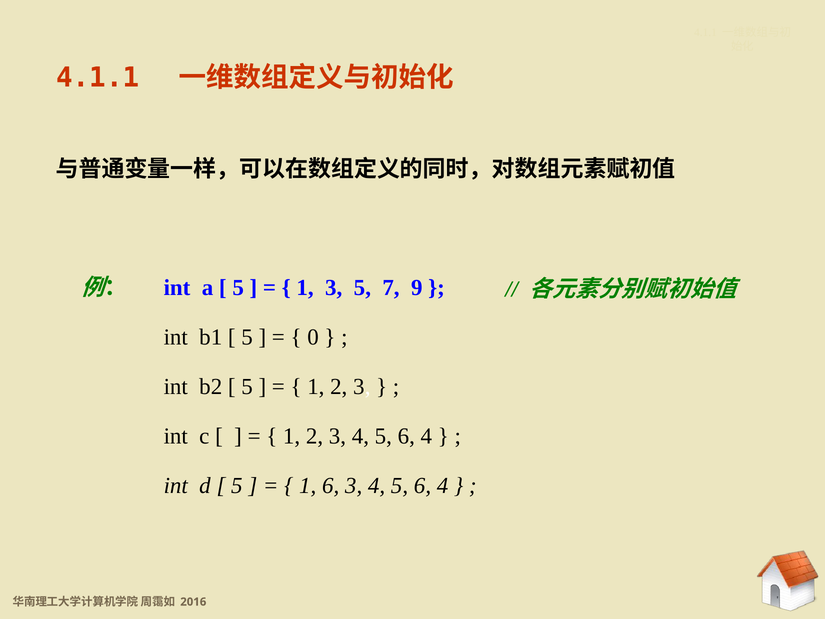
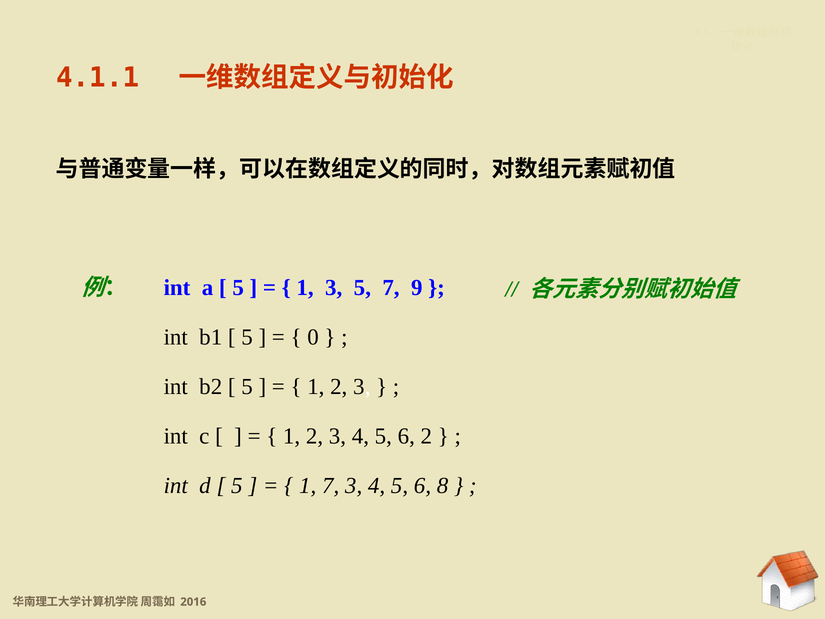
4: 4 -> 2 (426, 436)
1 6: 6 -> 7 (331, 485)
4: 4 -> 8 (443, 485)
